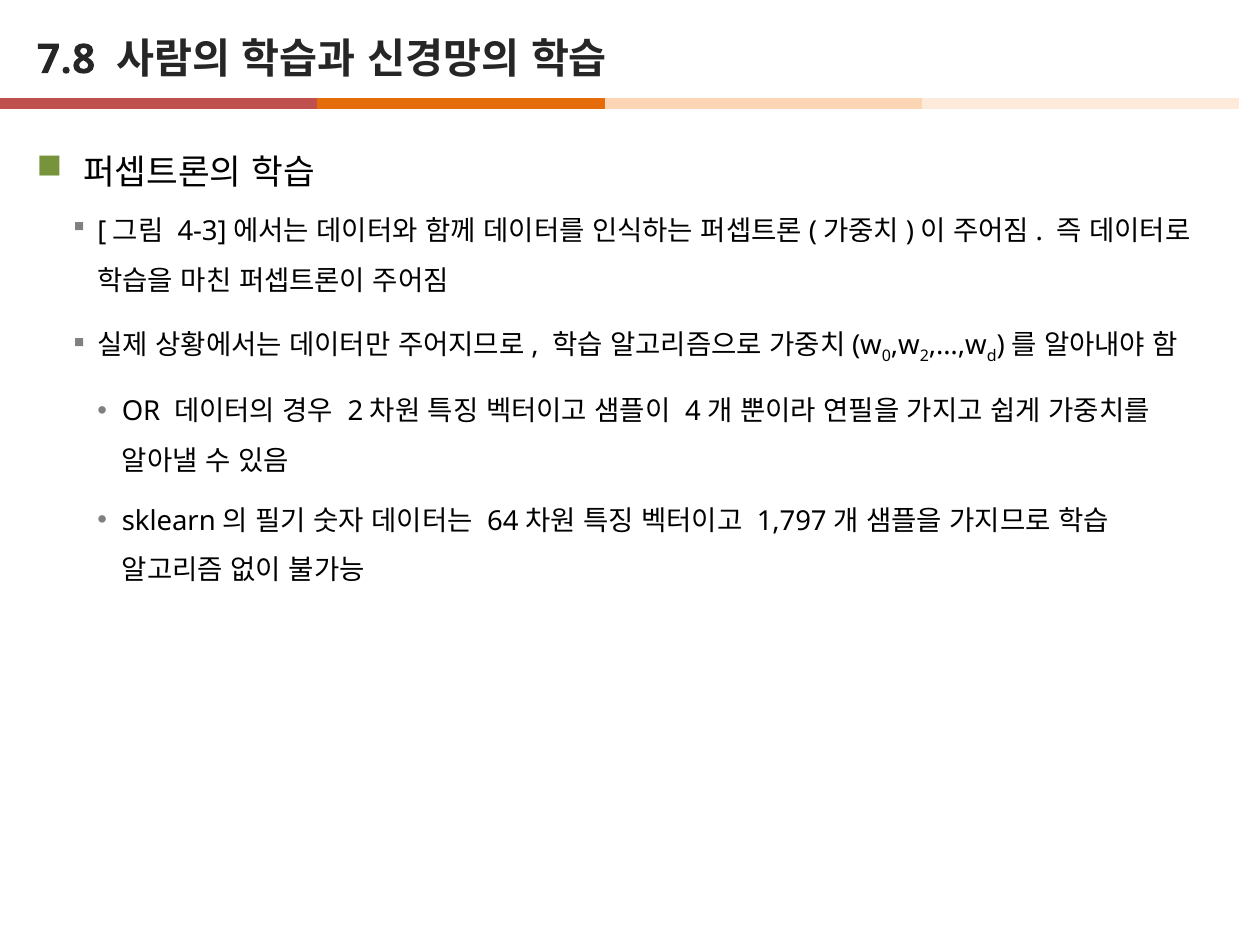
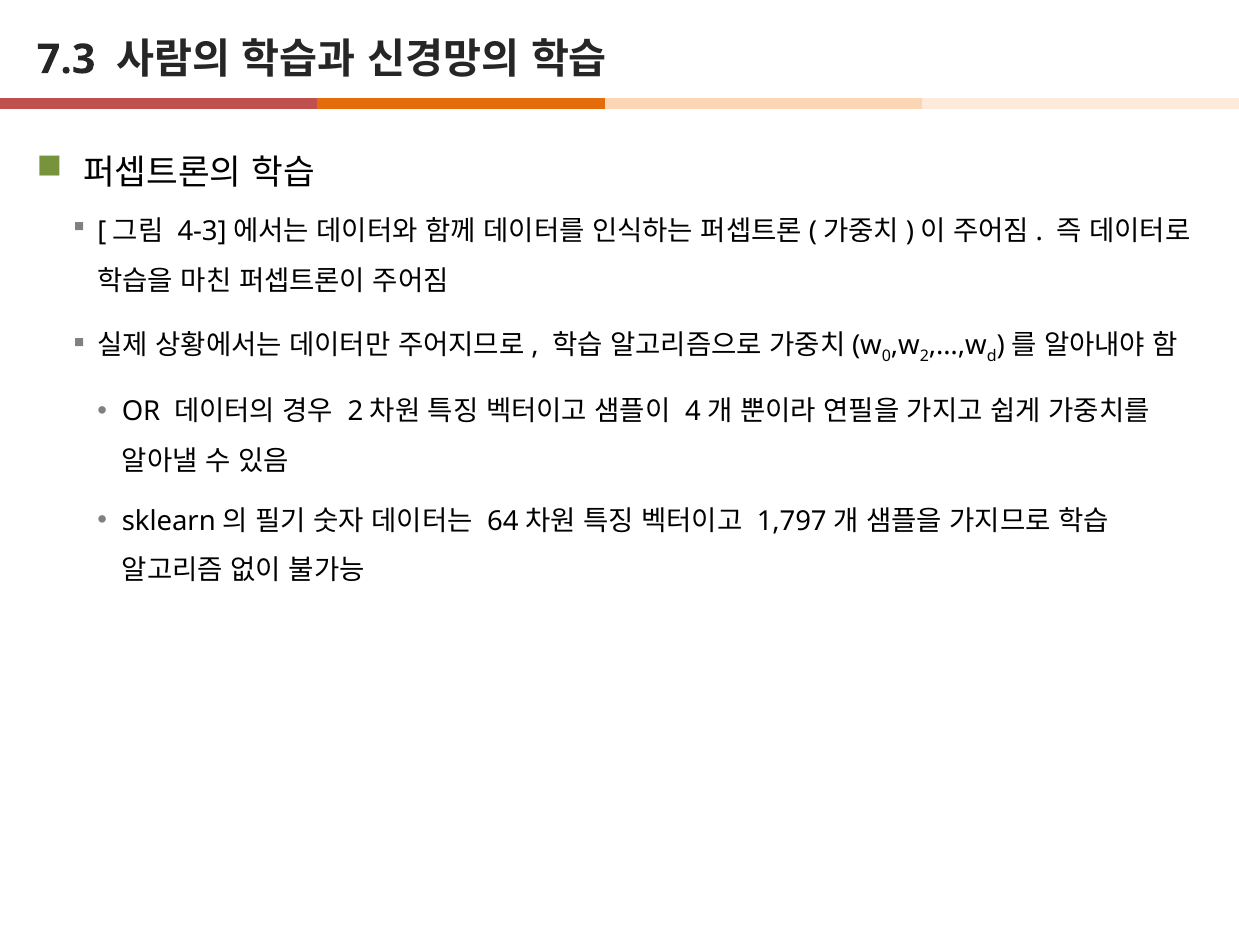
7.8: 7.8 -> 7.3 (66, 60)
